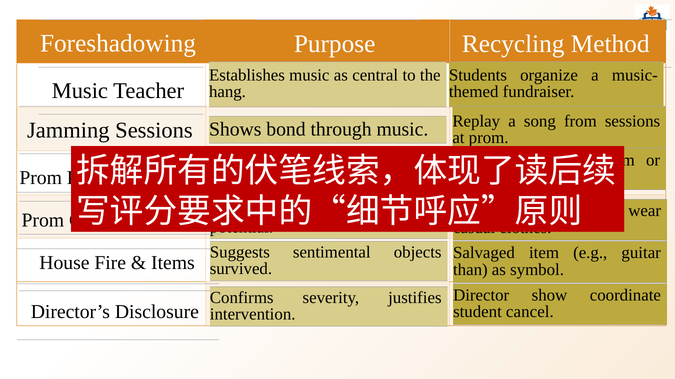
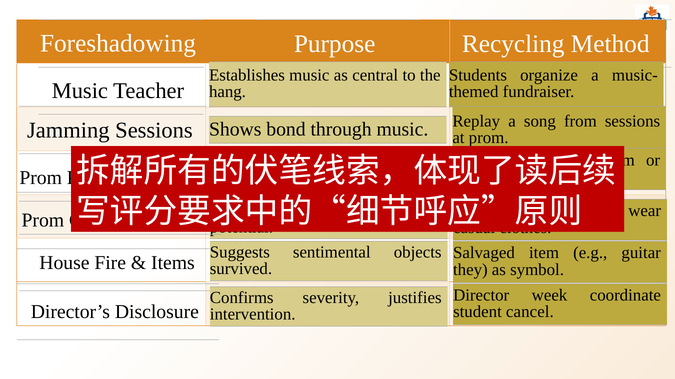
than: than -> they (470, 270)
show: show -> week (550, 296)
